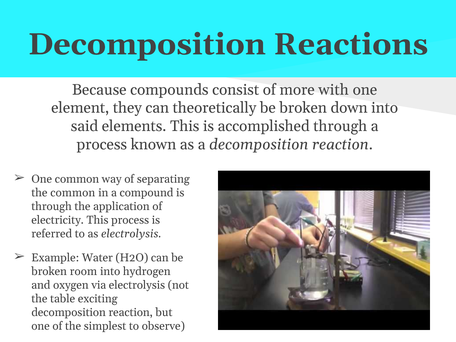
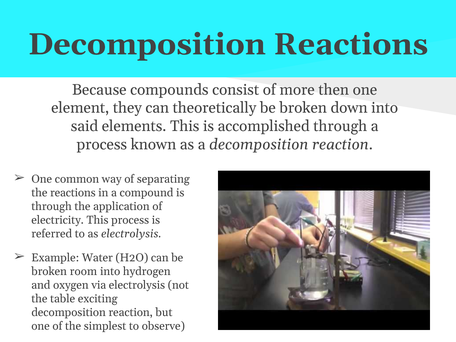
with: with -> then (334, 90)
the common: common -> reactions (73, 193)
